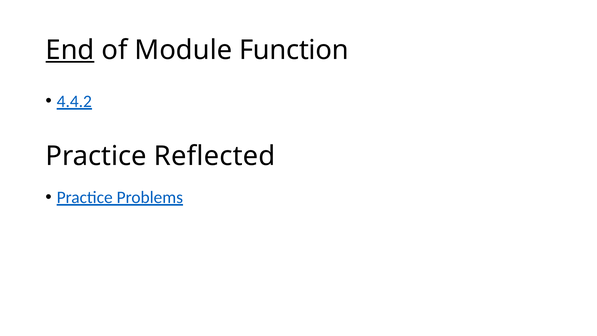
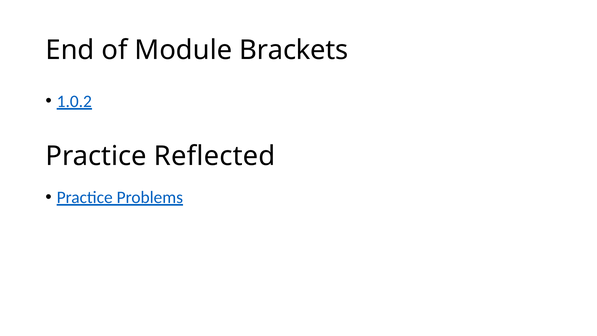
End underline: present -> none (70, 50)
Function: Function -> Brackets (294, 50)
4.4.2: 4.4.2 -> 1.0.2 (74, 101)
